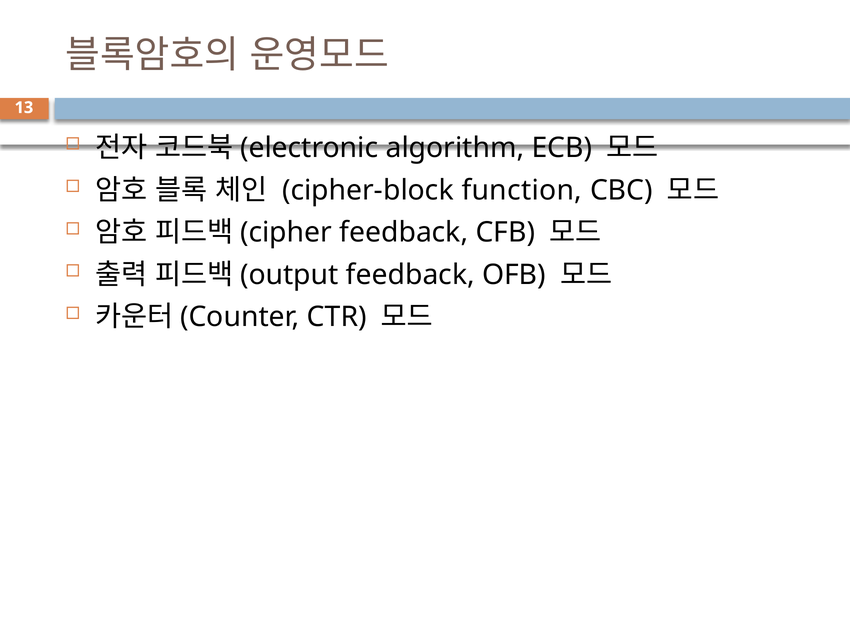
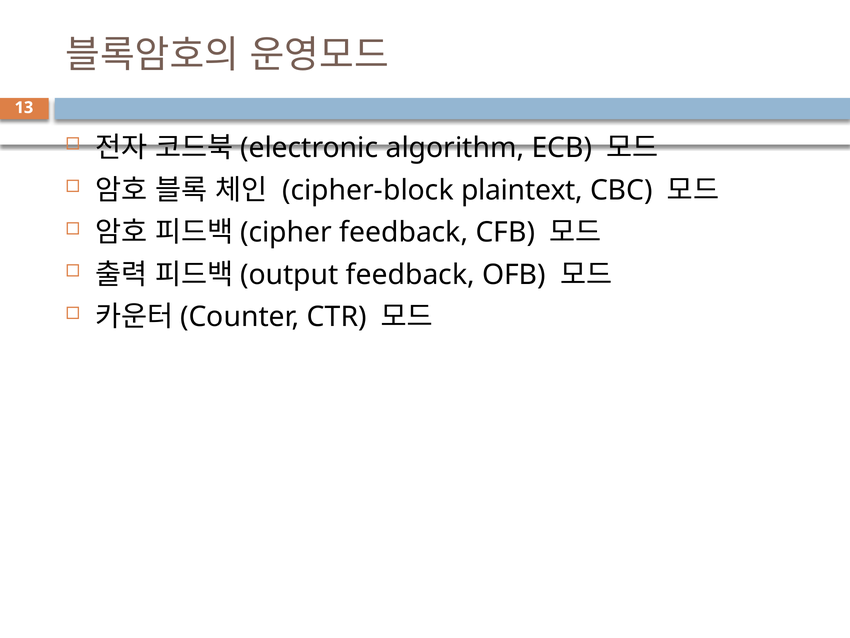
function: function -> plaintext (522, 190)
